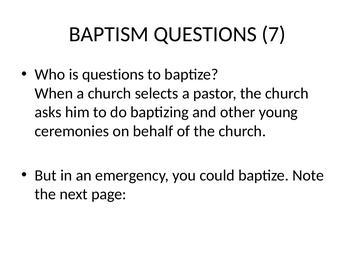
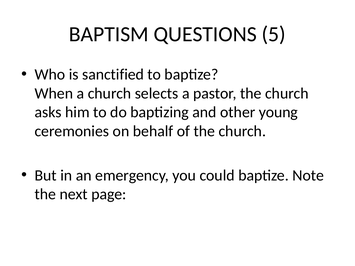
7: 7 -> 5 (274, 34)
is questions: questions -> sanctified (113, 74)
